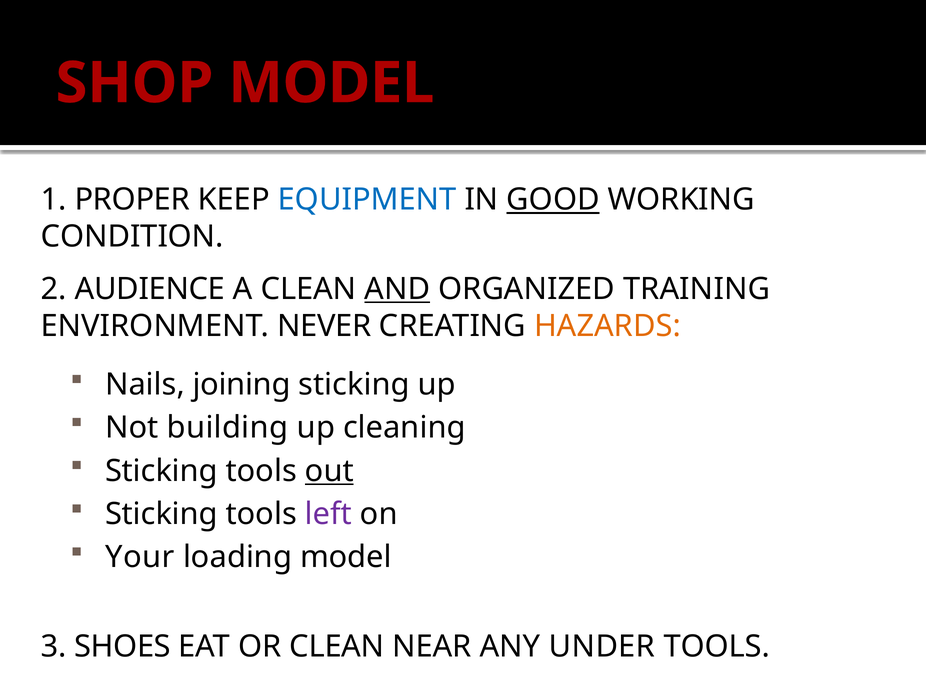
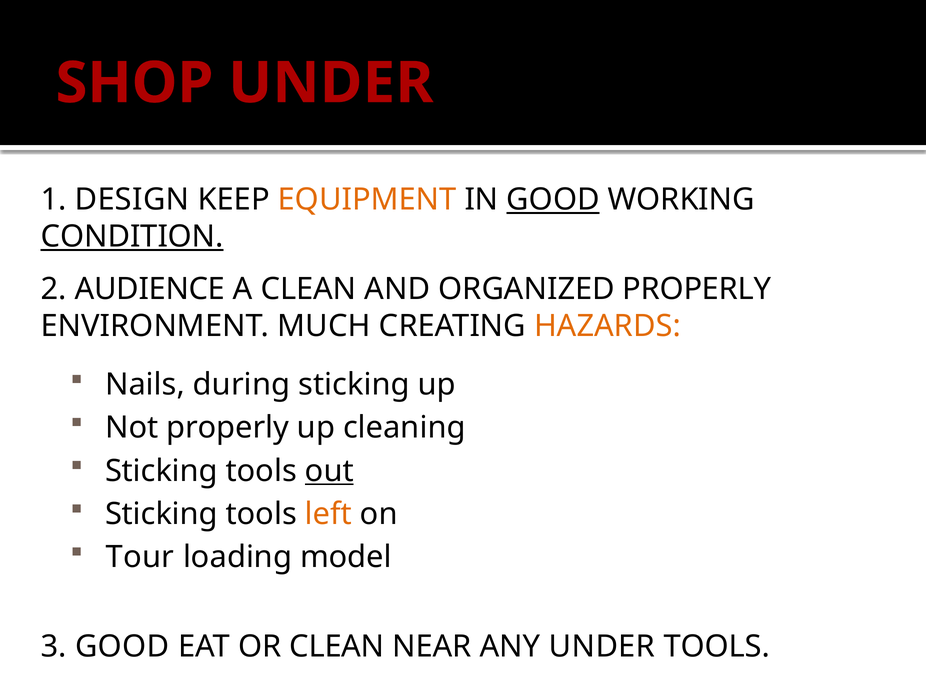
SHOP MODEL: MODEL -> UNDER (331, 83)
PROPER: PROPER -> DESIGN (132, 200)
EQUIPMENT colour: blue -> orange (367, 200)
CONDITION underline: none -> present (132, 237)
AND underline: present -> none (397, 289)
ORGANIZED TRAINING: TRAINING -> PROPERLY (697, 289)
NEVER: NEVER -> MUCH (324, 326)
joining: joining -> during (242, 385)
Not building: building -> properly (228, 428)
left colour: purple -> orange (328, 514)
Your: Your -> Tour (140, 558)
3 SHOES: SHOES -> GOOD (122, 647)
